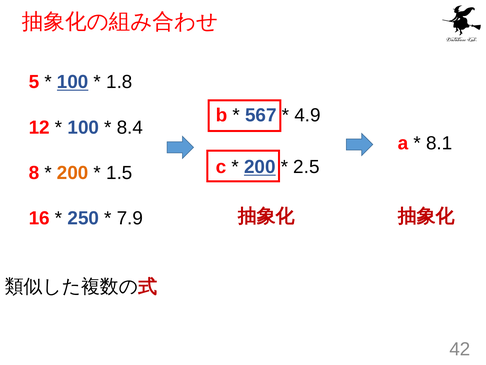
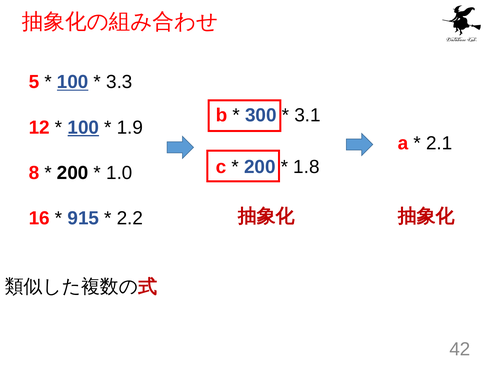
1.8: 1.8 -> 3.3 (119, 82)
567: 567 -> 300 (261, 115)
4.9: 4.9 -> 3.1 (307, 115)
100 underline: none -> present (83, 127)
8.4: 8.4 -> 1.9 (130, 127)
8.1: 8.1 -> 2.1 (439, 143)
200 underline: present -> none (260, 167)
2.5: 2.5 -> 1.8 (306, 167)
200 colour: orange -> black (73, 173)
1.5: 1.5 -> 1.0 (119, 173)
250: 250 -> 915 (83, 218)
7.9: 7.9 -> 2.2 (130, 218)
